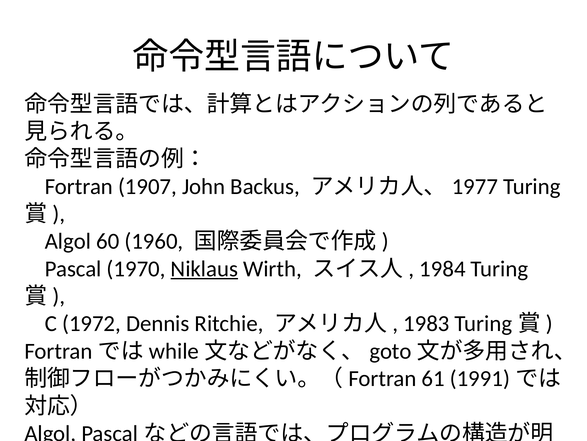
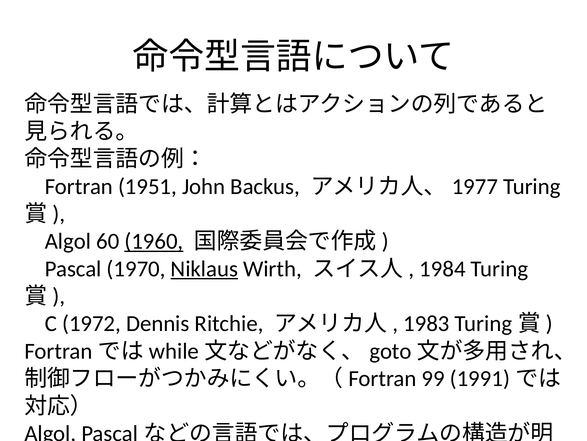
1907: 1907 -> 1951 (147, 186)
1960 underline: none -> present (154, 241)
61: 61 -> 99 (433, 378)
